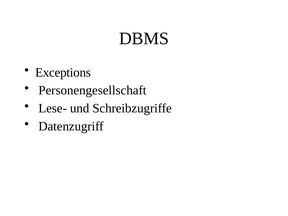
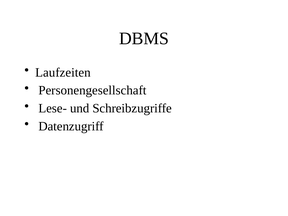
Exceptions: Exceptions -> Laufzeiten (63, 72)
